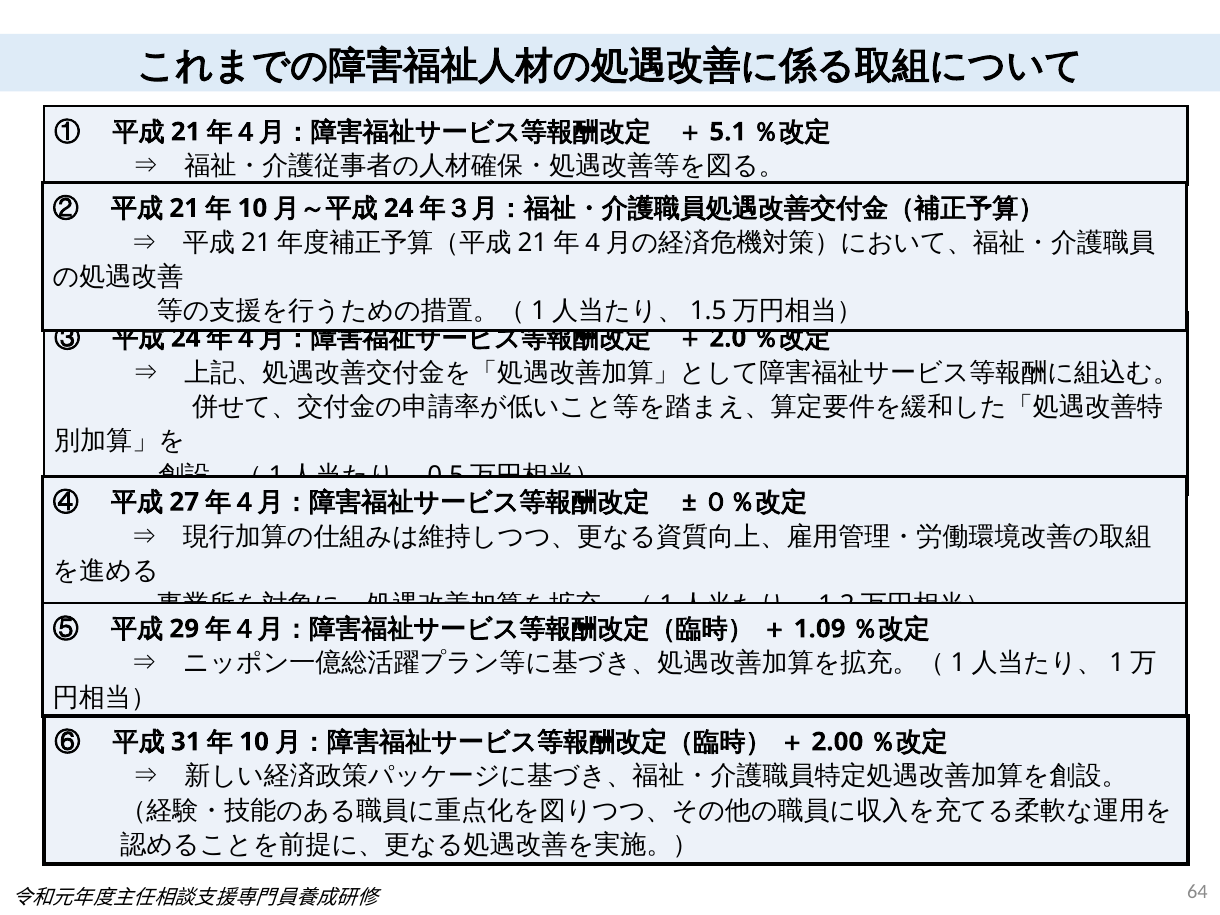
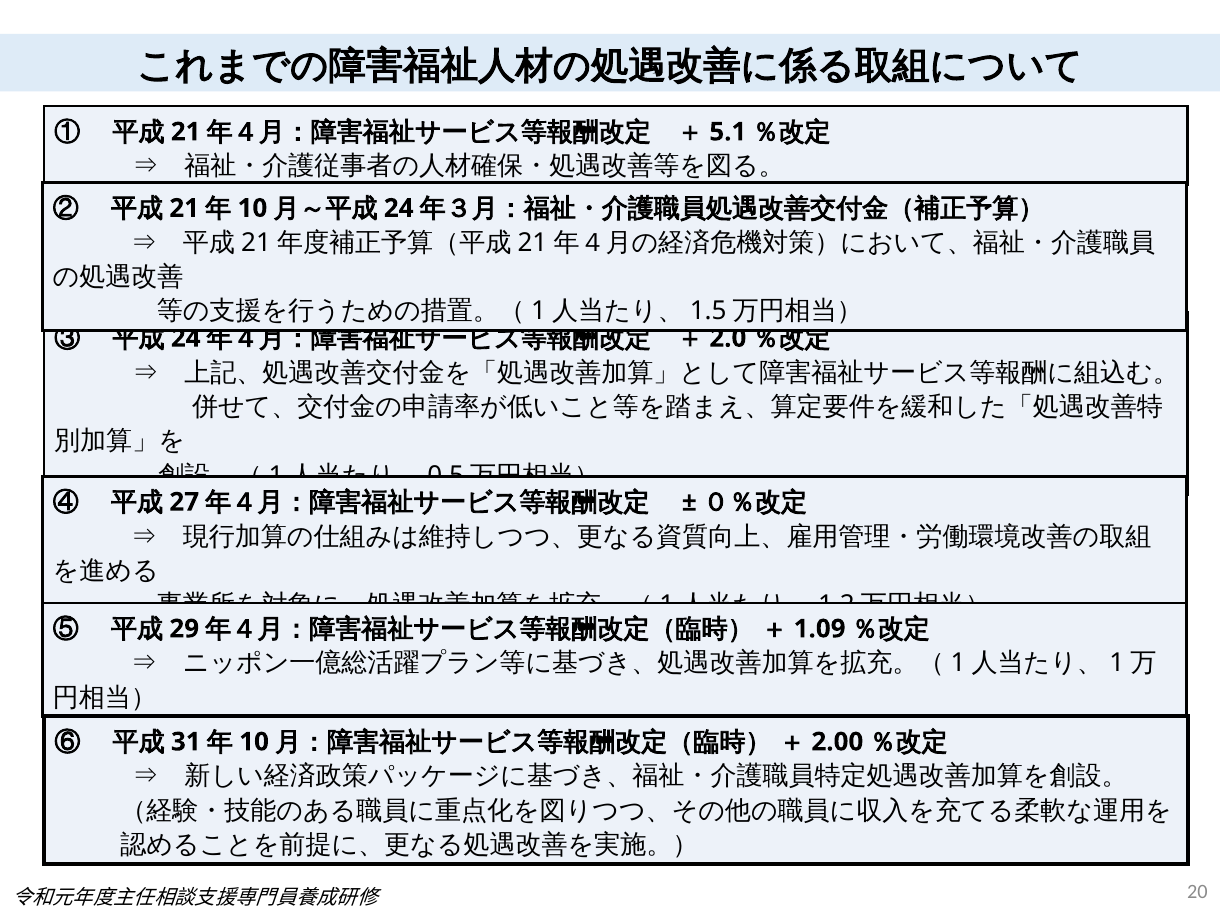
64: 64 -> 20 (1197, 892)
